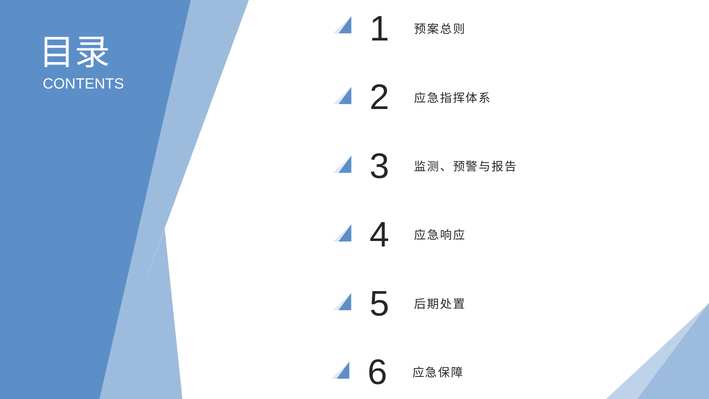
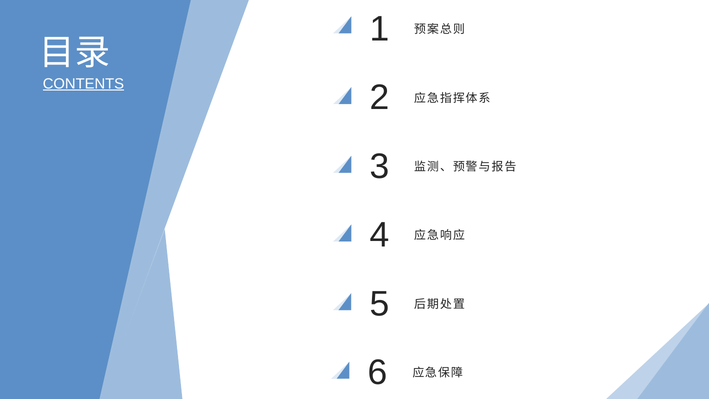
CONTENTS underline: none -> present (83, 84)
